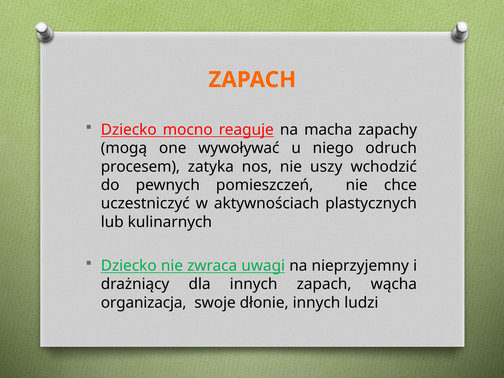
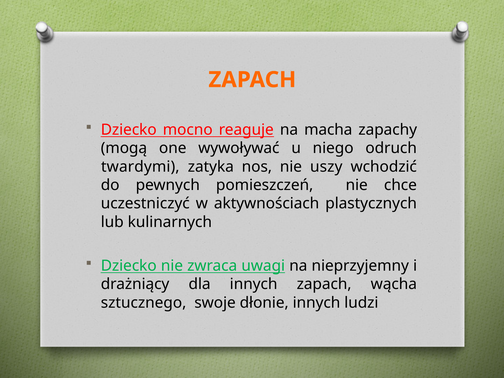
procesem: procesem -> twardymi (140, 167)
organizacja: organizacja -> sztucznego (144, 303)
